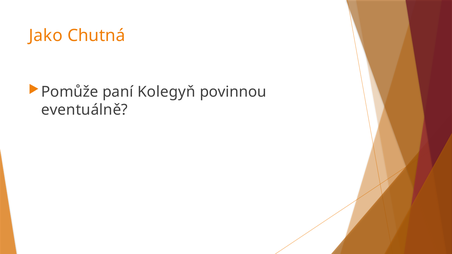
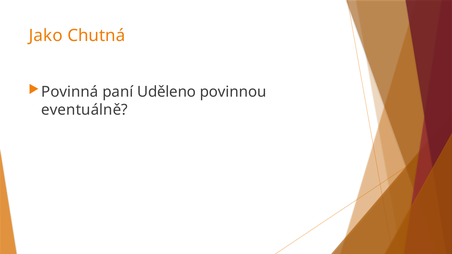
Pomůže: Pomůže -> Povinná (70, 92)
Kolegyň: Kolegyň -> Uděleno (167, 92)
